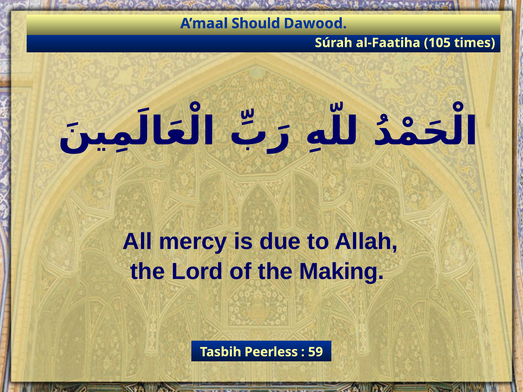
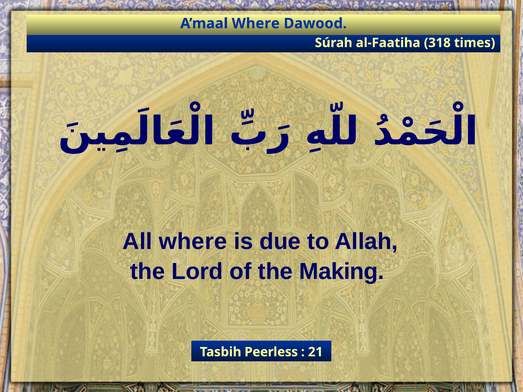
A’maal Should: Should -> Where (256, 23)
105: 105 -> 318 (437, 43)
All mercy: mercy -> where (193, 242)
59: 59 -> 21 (316, 352)
